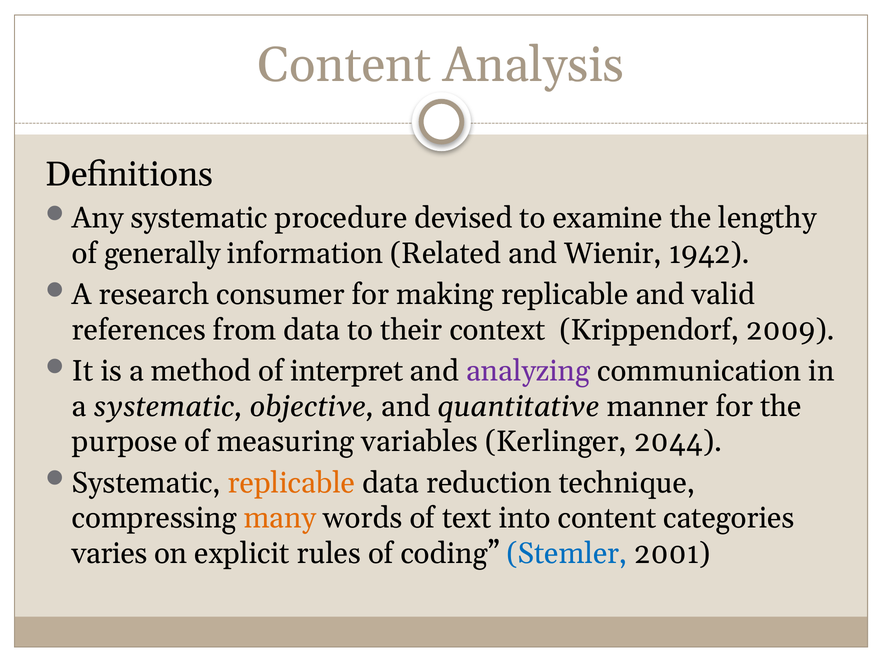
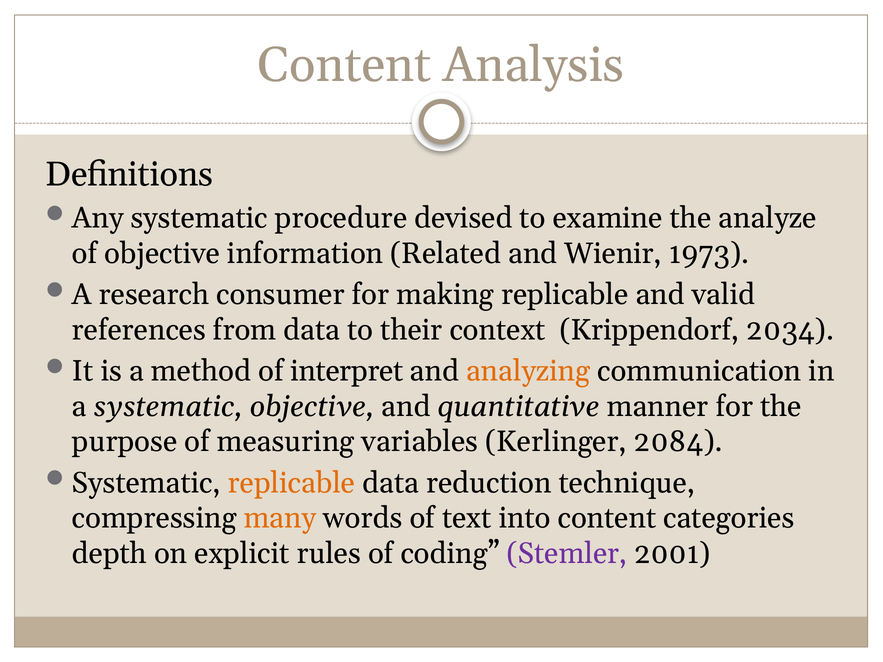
lengthy: lengthy -> analyze (767, 218)
of generally: generally -> objective (162, 254)
1942: 1942 -> 1973 (709, 254)
2009: 2009 -> 2034 (790, 330)
analyzing colour: purple -> orange (528, 371)
2044: 2044 -> 2084 (678, 442)
varies: varies -> depth (110, 554)
Stemler colour: blue -> purple (567, 554)
